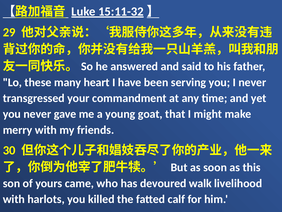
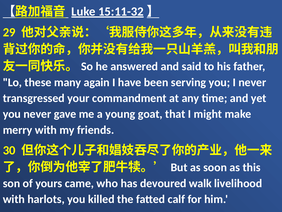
heart: heart -> again (97, 82)
